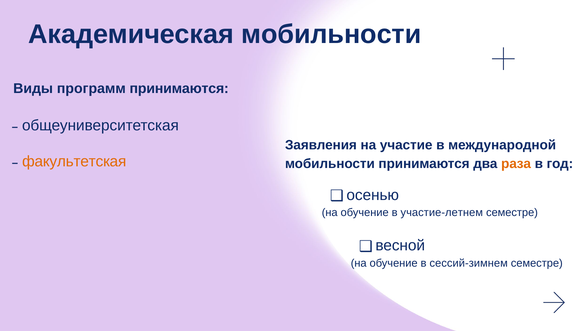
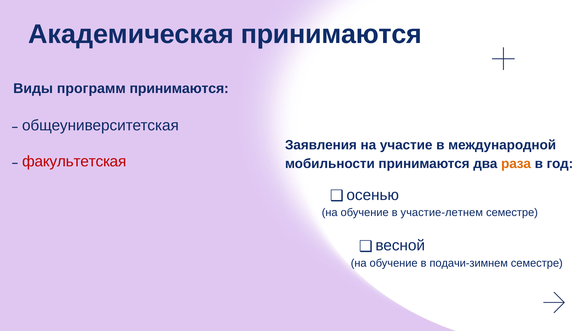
Академическая мобильности: мобильности -> принимаются (331, 34)
факультетская colour: orange -> red (74, 161)
сессий-зимнем: сессий-зимнем -> подачи-зимнем (469, 263)
